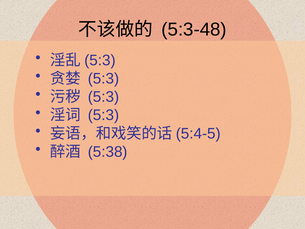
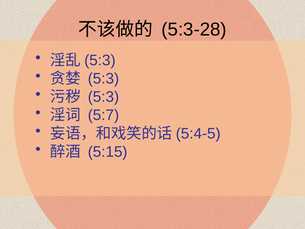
5:3-48: 5:3-48 -> 5:3-28 (194, 30)
5:3: 5:3 -> 5:7 (103, 115)
5:38: 5:38 -> 5:15 (108, 152)
